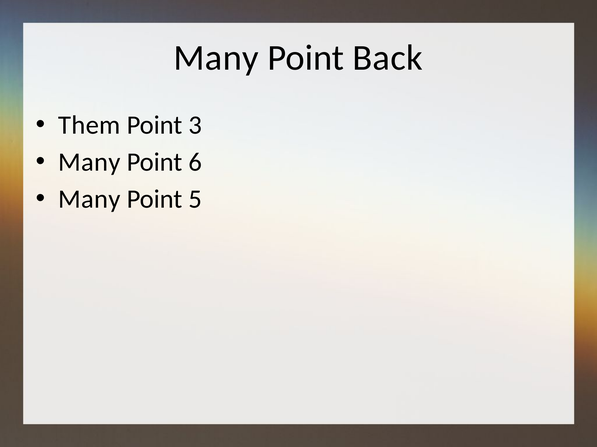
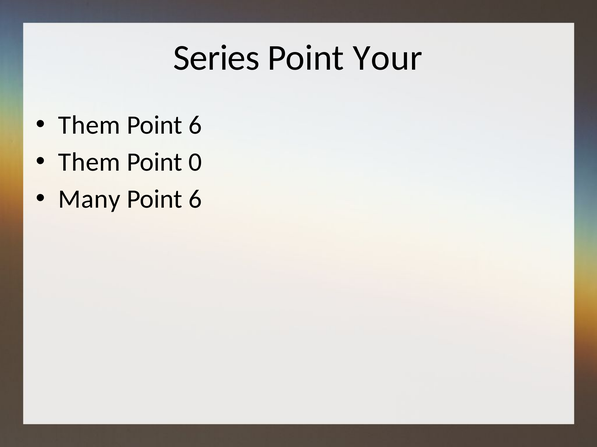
Many: Many -> Series (216, 58)
Back: Back -> Your (388, 58)
3: 3 -> 6 (195, 125)
Many: Many -> Them (89, 162)
6: 6 -> 0 (195, 162)
5: 5 -> 6 (195, 200)
